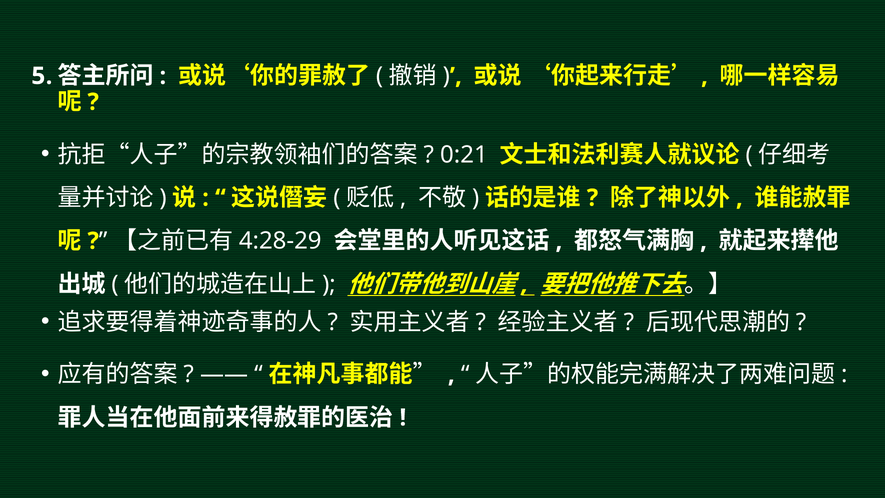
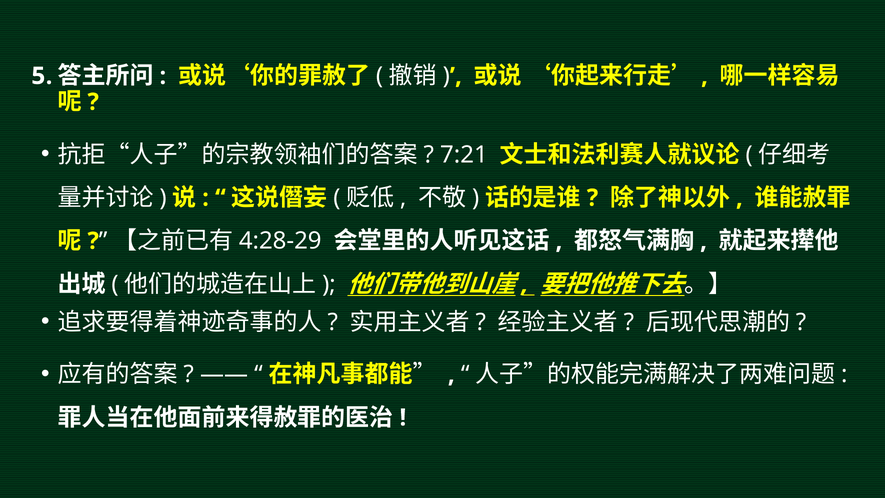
0:21: 0:21 -> 7:21 (464, 155)
